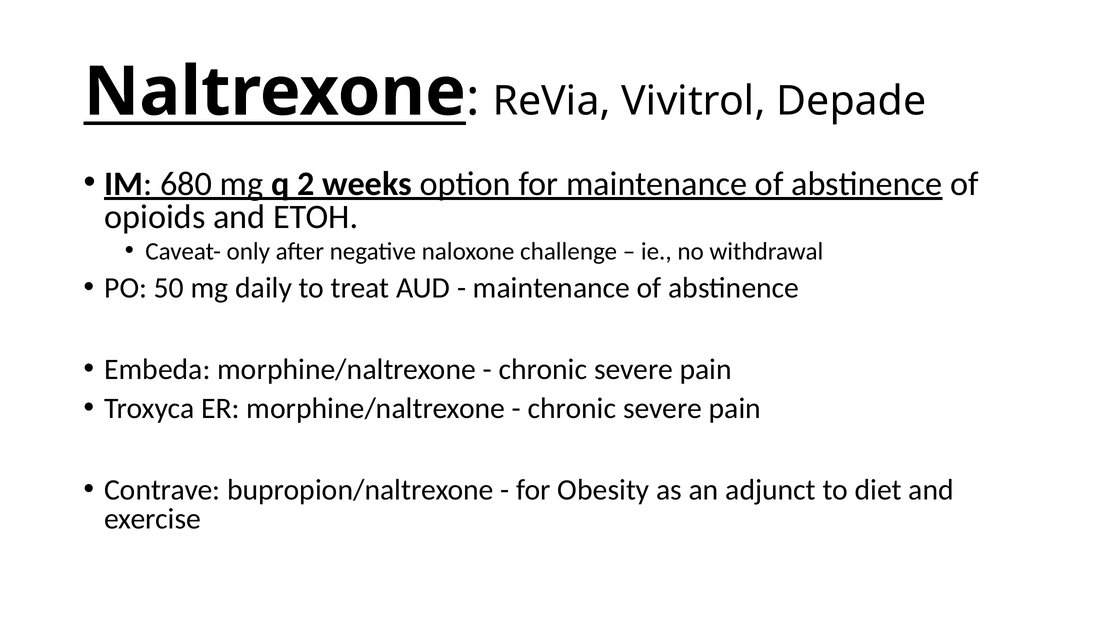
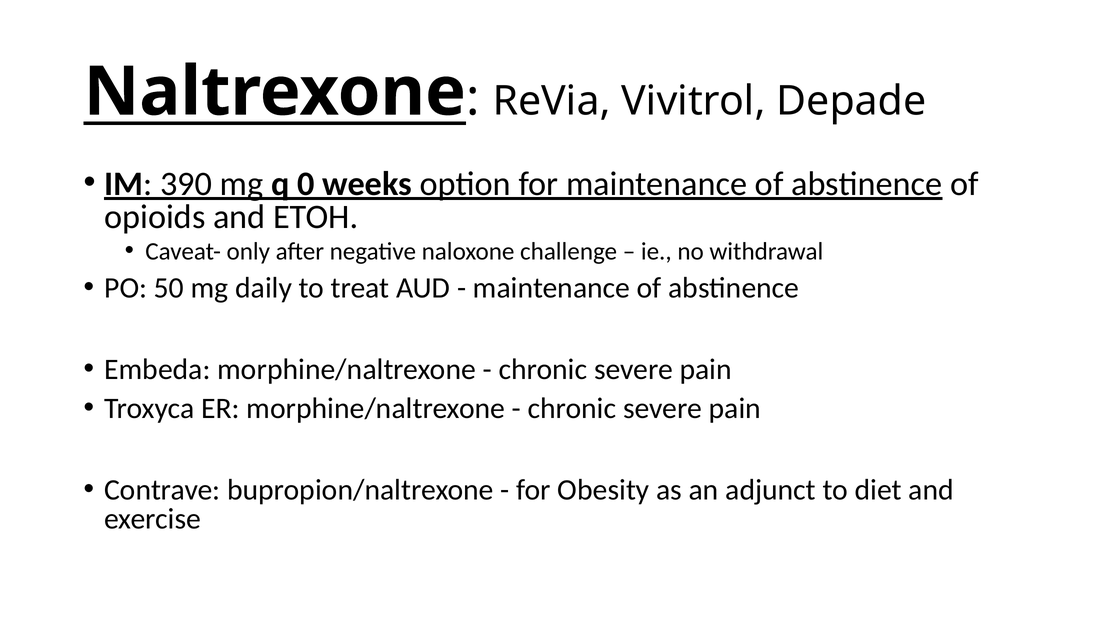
680: 680 -> 390 (186, 184)
2: 2 -> 0 (306, 184)
